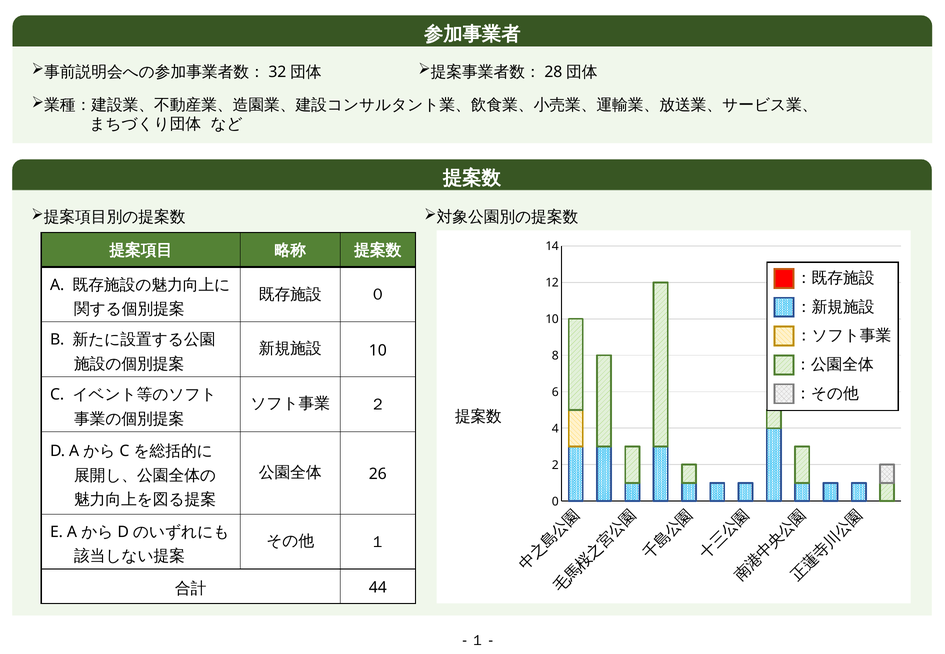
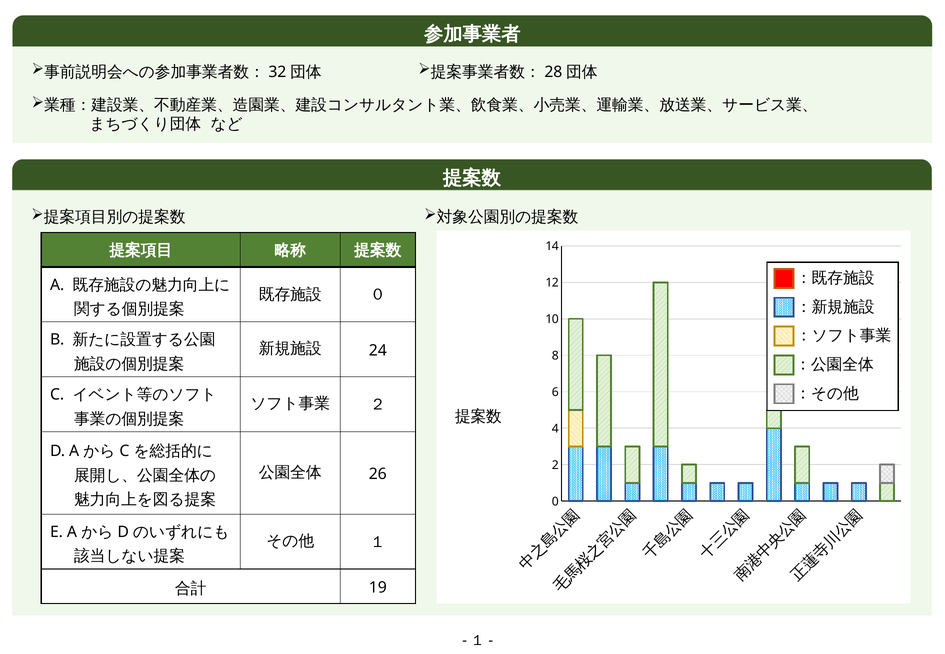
10: 10 -> 24 (378, 351)
44: 44 -> 19 (378, 588)
